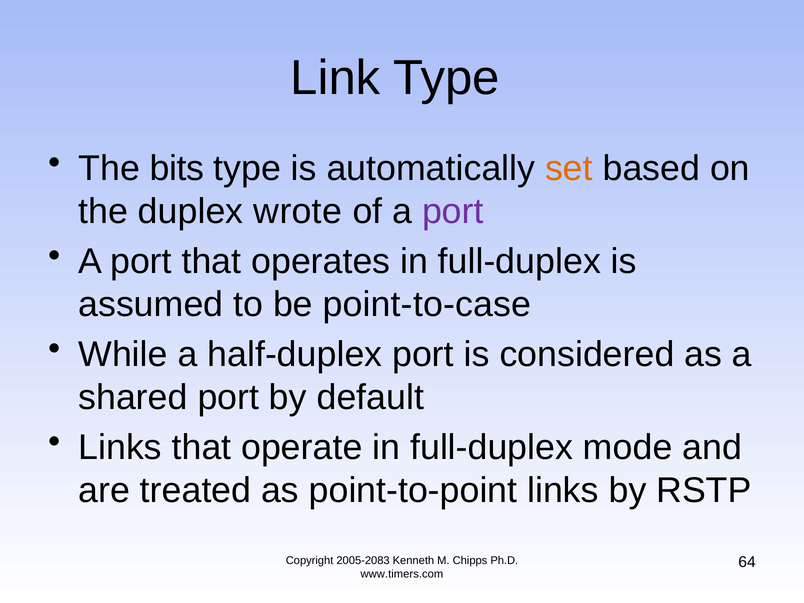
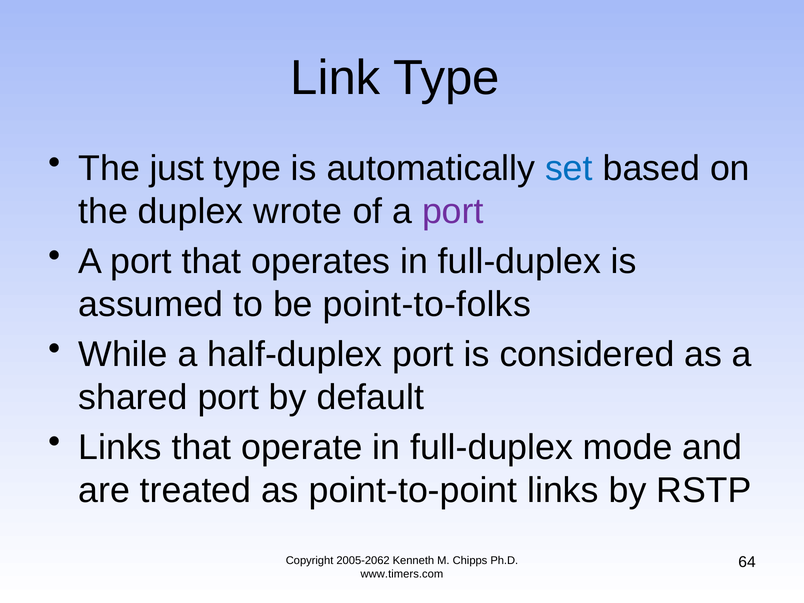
bits: bits -> just (177, 169)
set colour: orange -> blue (569, 169)
point-to-case: point-to-case -> point-to-folks (427, 304)
2005-2083: 2005-2083 -> 2005-2062 (363, 561)
